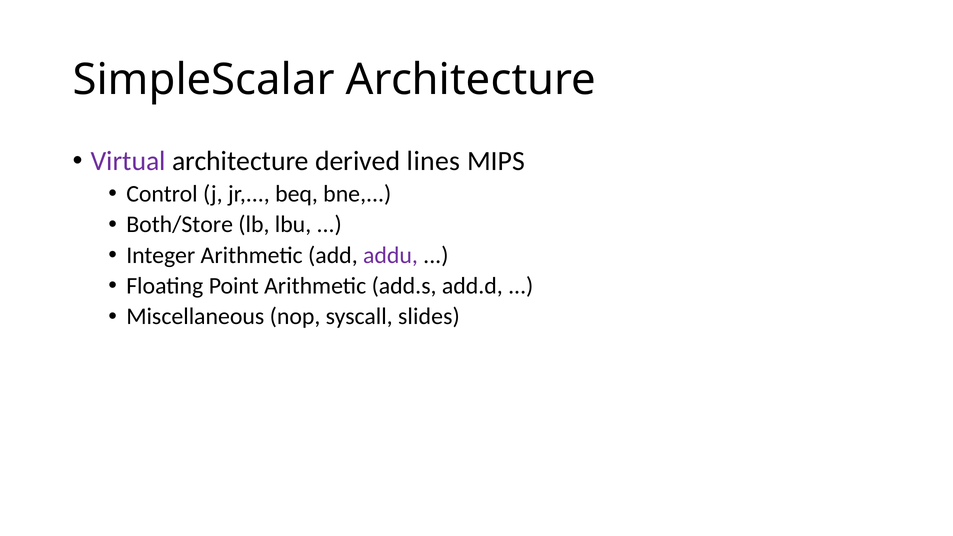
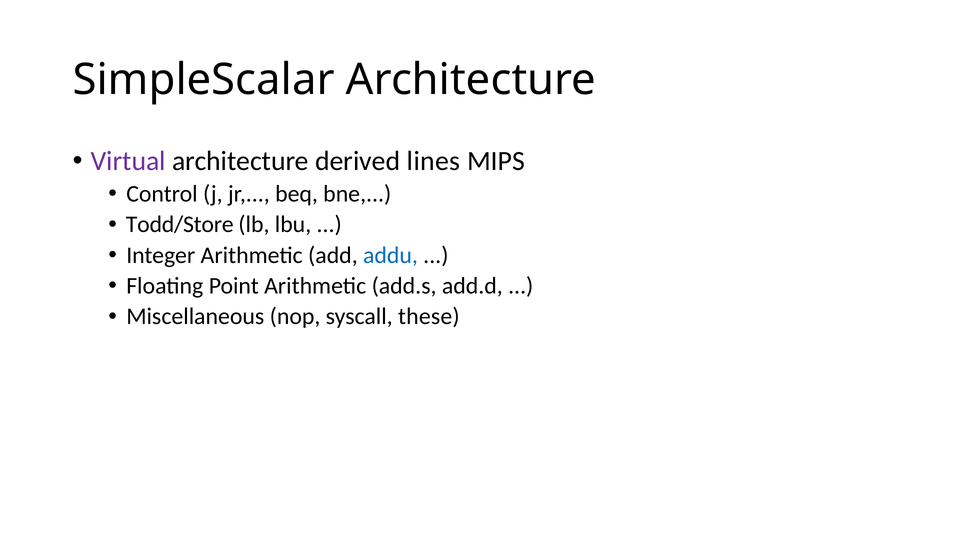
Both/Store: Both/Store -> Todd/Store (180, 225)
addu colour: purple -> blue (390, 255)
slides: slides -> these (429, 317)
